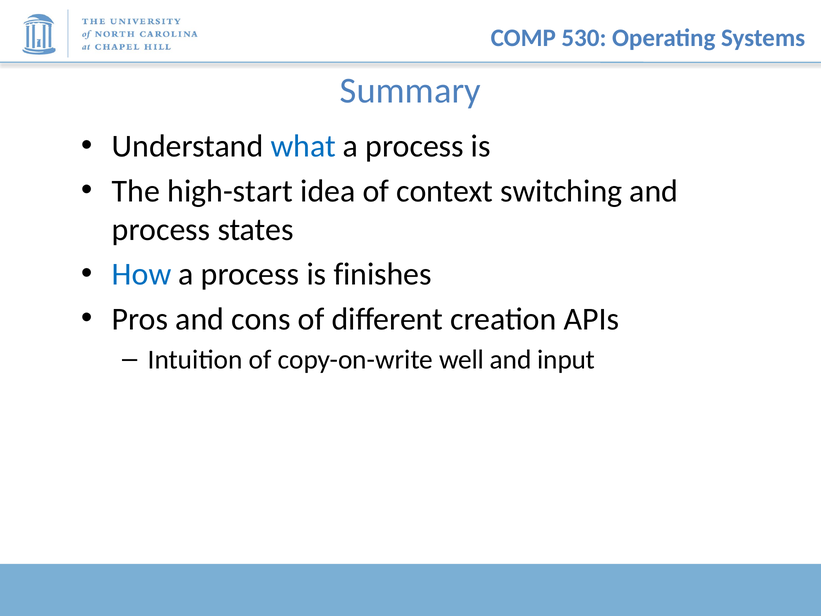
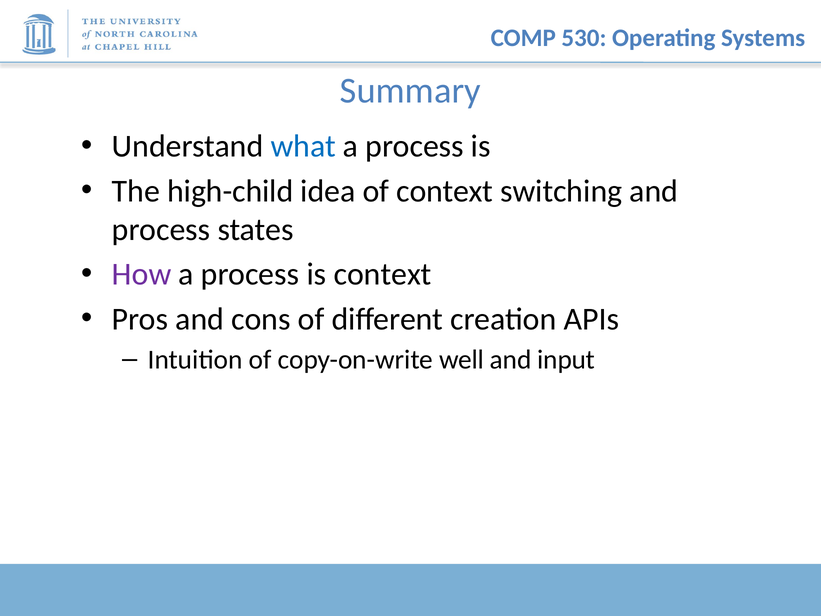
high-start: high-start -> high-child (230, 191)
How colour: blue -> purple (142, 274)
is finishes: finishes -> context (383, 274)
